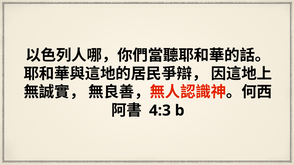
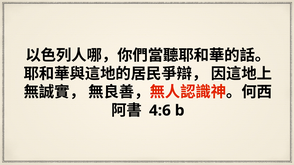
4:3: 4:3 -> 4:6 (160, 111)
